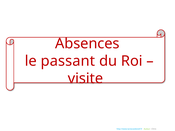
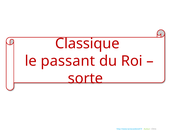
Absences: Absences -> Classique (87, 44)
visite: visite -> sorte (85, 79)
